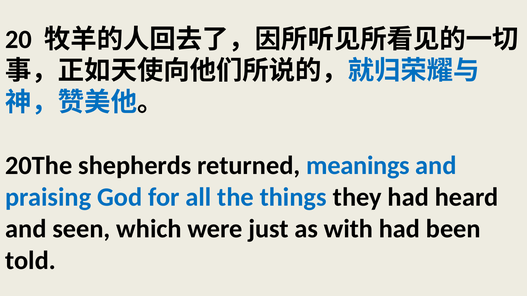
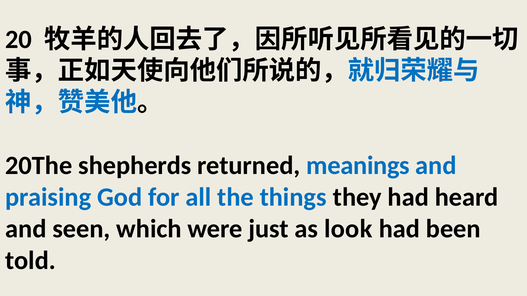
with: with -> look (348, 229)
